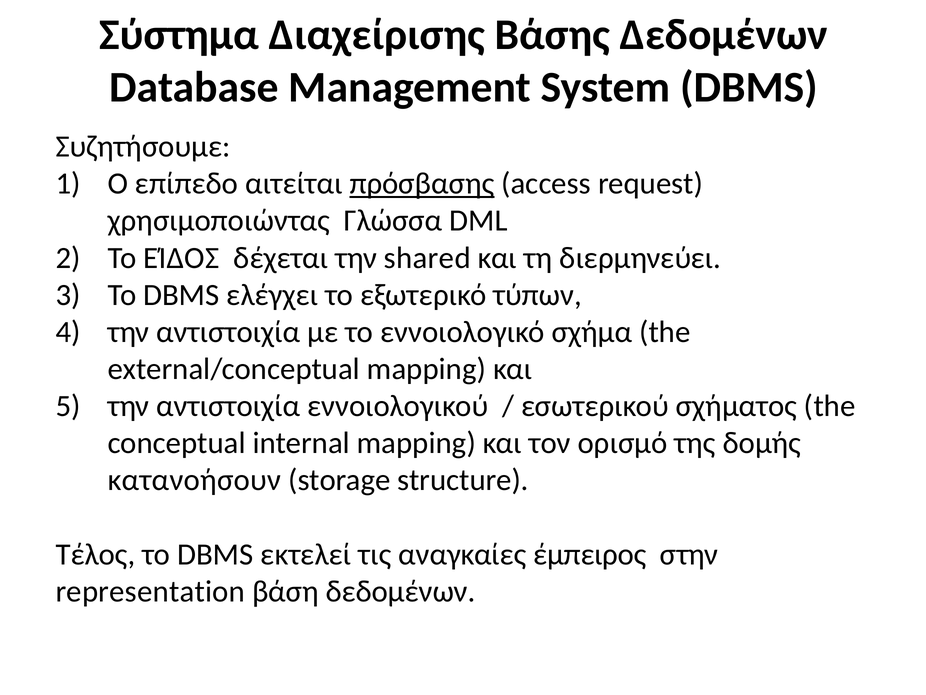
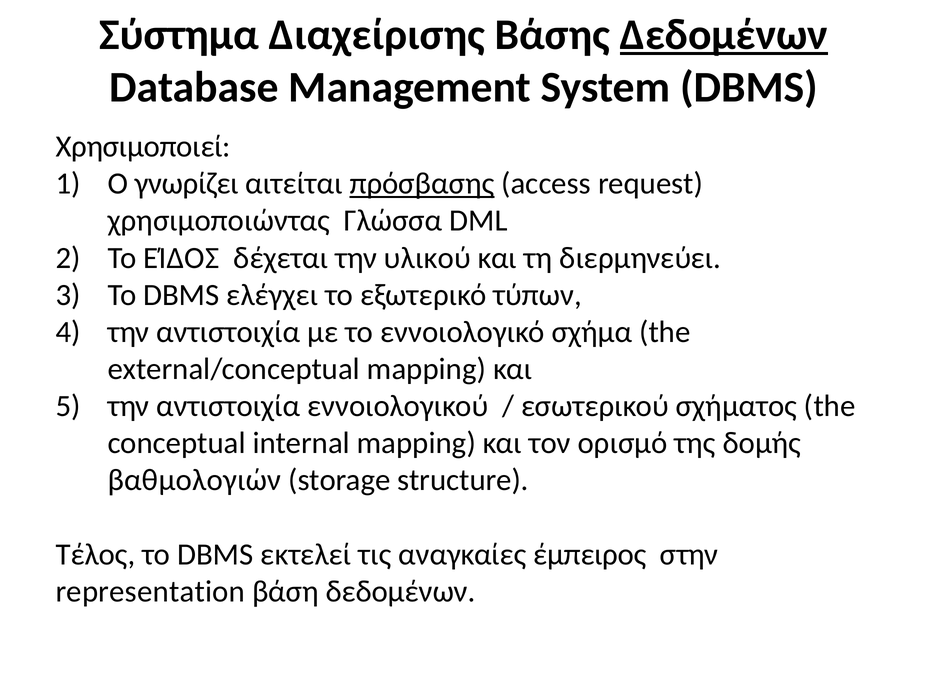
Δεδομένων underline: none -> present (724, 35)
Συζητήσουμε: Συζητήσουμε -> Χρησιμοποιεί (143, 147)
επίπεδο: επίπεδο -> γνωρίζει (187, 184)
shared: shared -> υλικού (427, 258)
κατανοήσουν: κατανοήσουν -> βαθμολογιών (194, 480)
